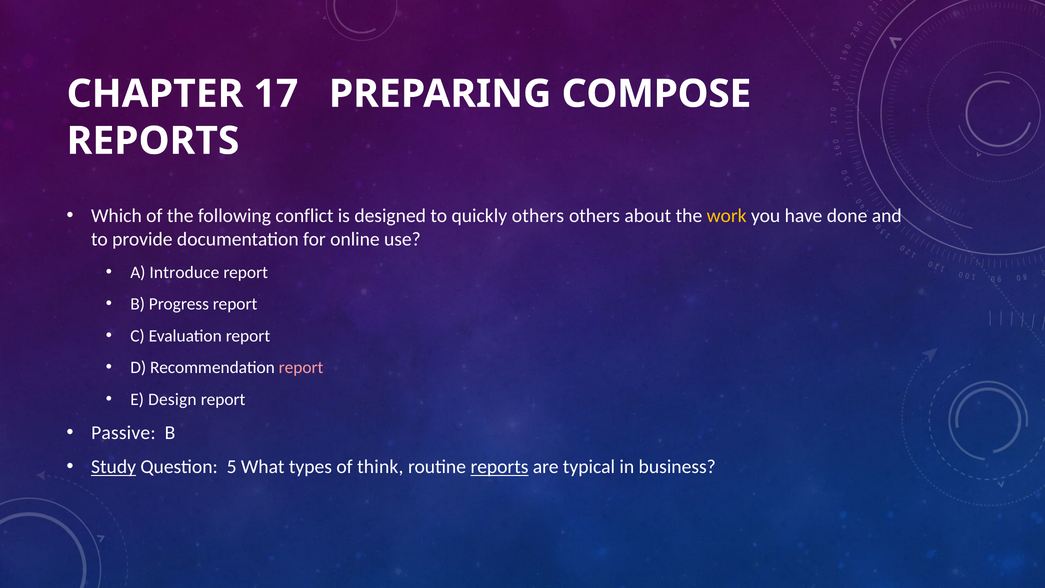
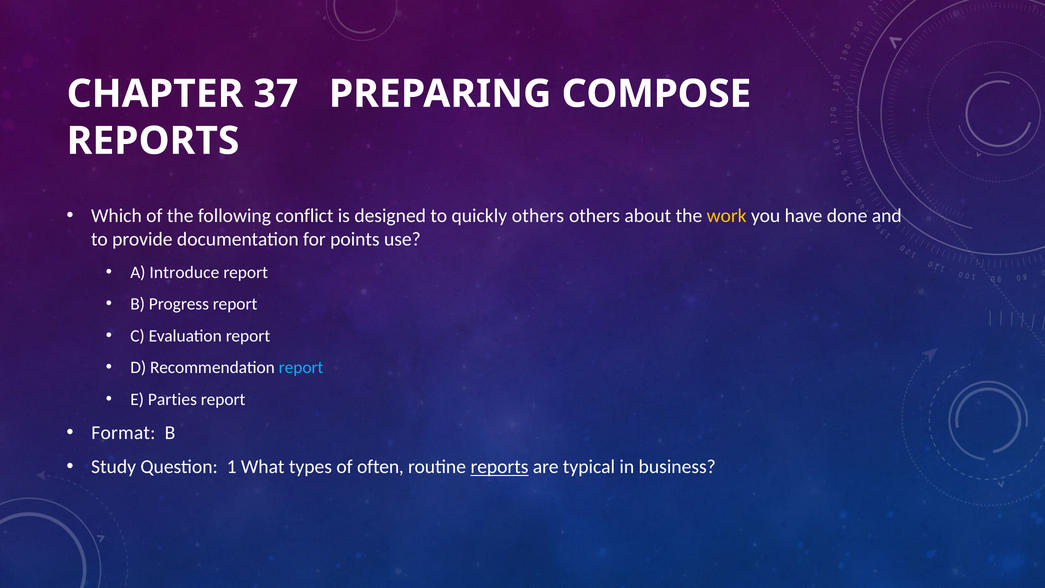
17: 17 -> 37 (276, 94)
online: online -> points (355, 239)
report colour: pink -> light blue (301, 367)
Design: Design -> Parties (172, 399)
Passive: Passive -> Format (123, 432)
Study underline: present -> none (114, 467)
5: 5 -> 1 (232, 467)
think: think -> often (380, 467)
